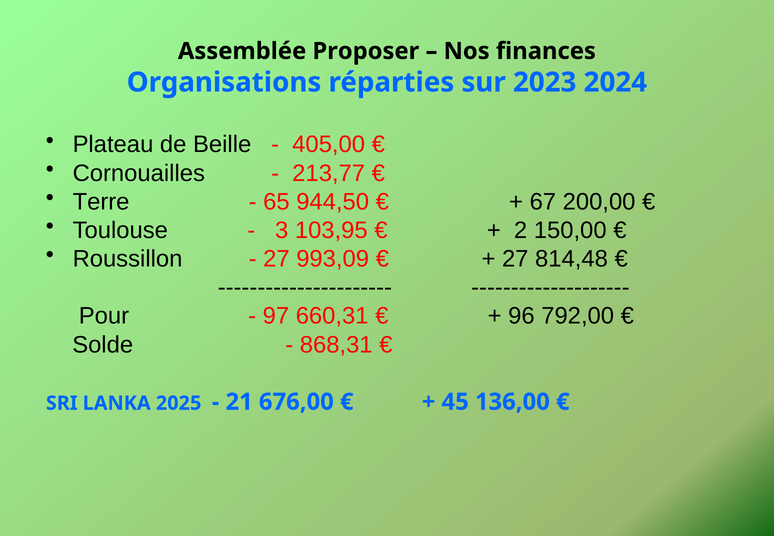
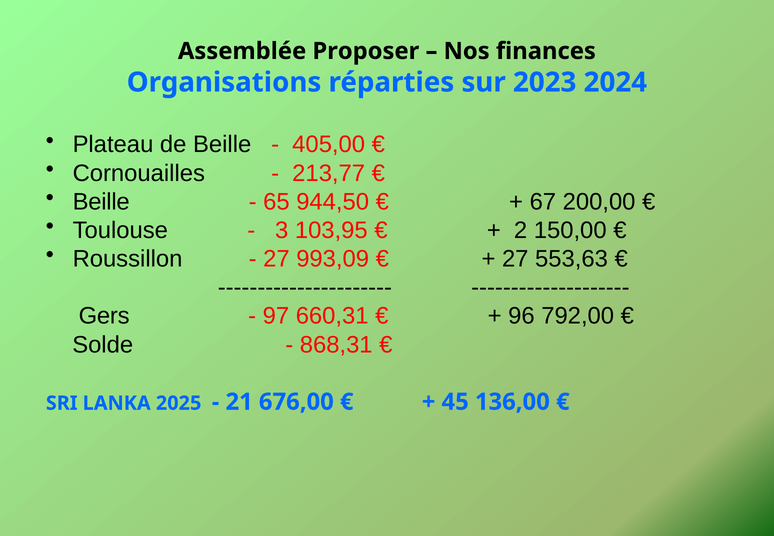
Terre: Terre -> Beille (101, 202)
814,48: 814,48 -> 553,63 (572, 259)
Pour: Pour -> Gers (104, 316)
